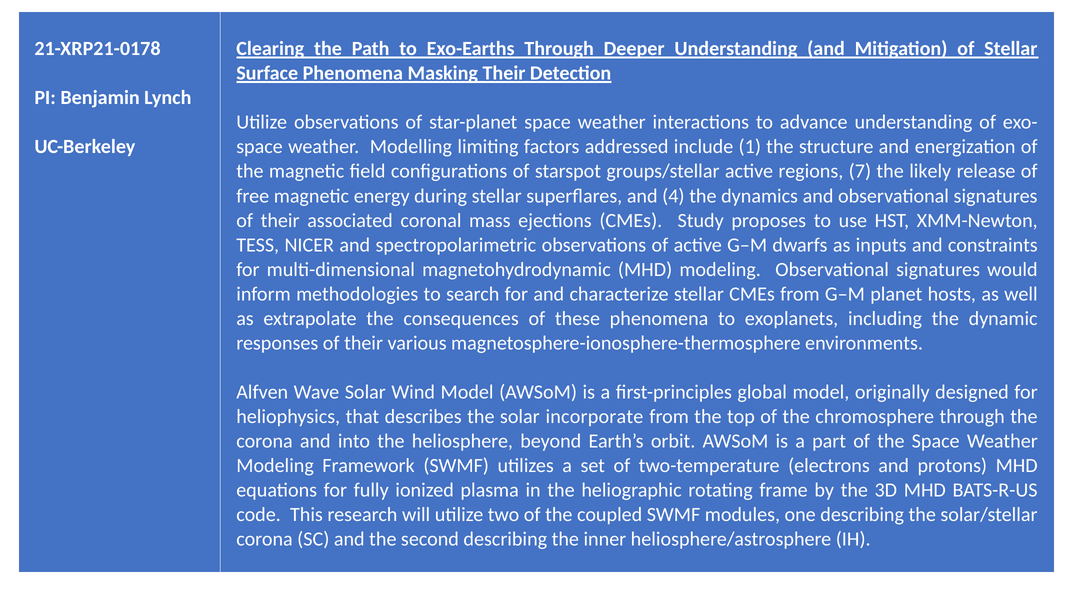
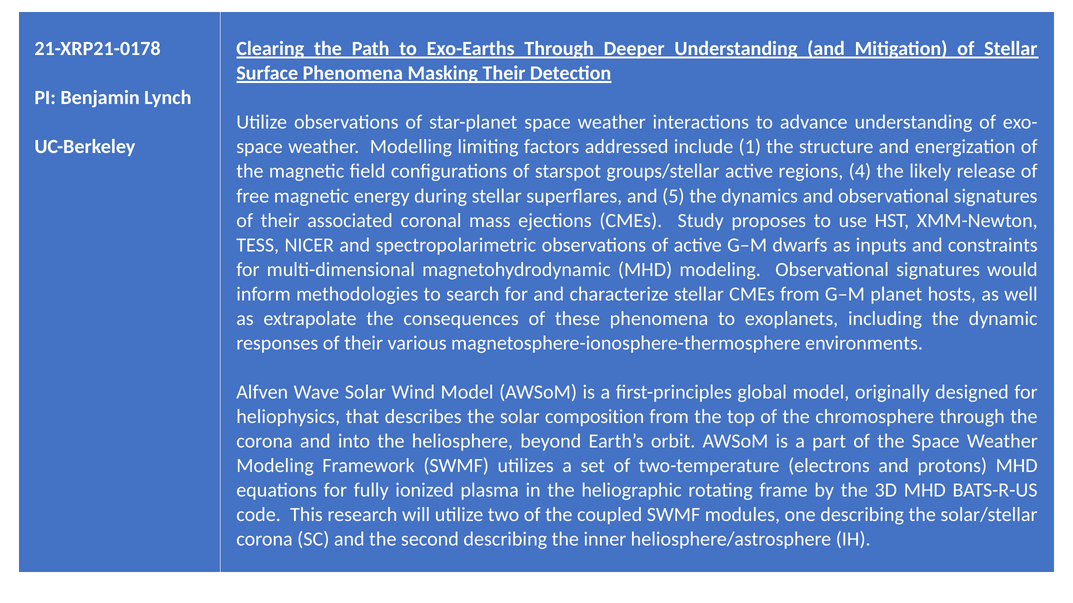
7: 7 -> 4 (860, 172)
4: 4 -> 5 (673, 196)
incorporate: incorporate -> composition (595, 417)
